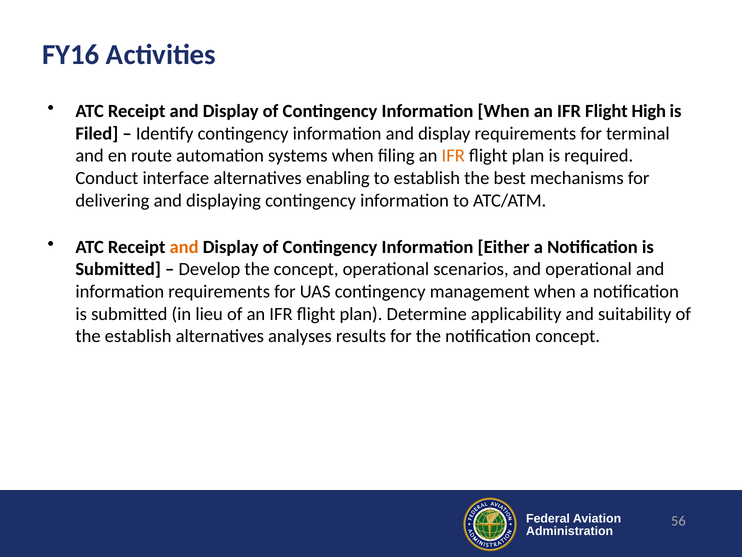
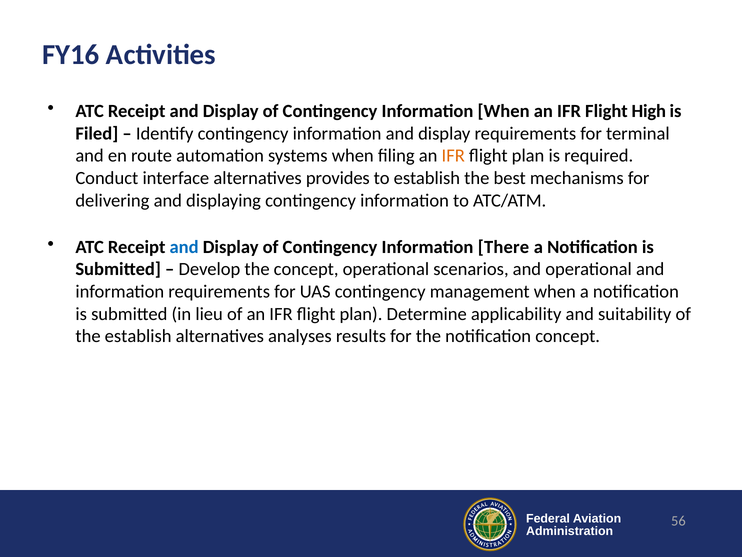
enabling: enabling -> provides (338, 178)
and colour: orange -> blue (184, 247)
Either: Either -> There (503, 247)
